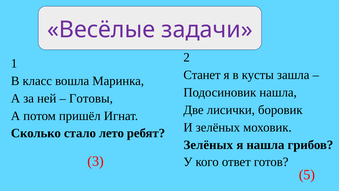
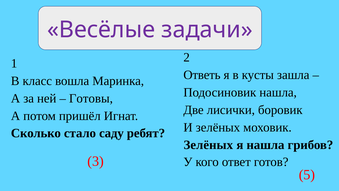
Станет: Станет -> Ответь (202, 75)
лето: лето -> саду (111, 133)
